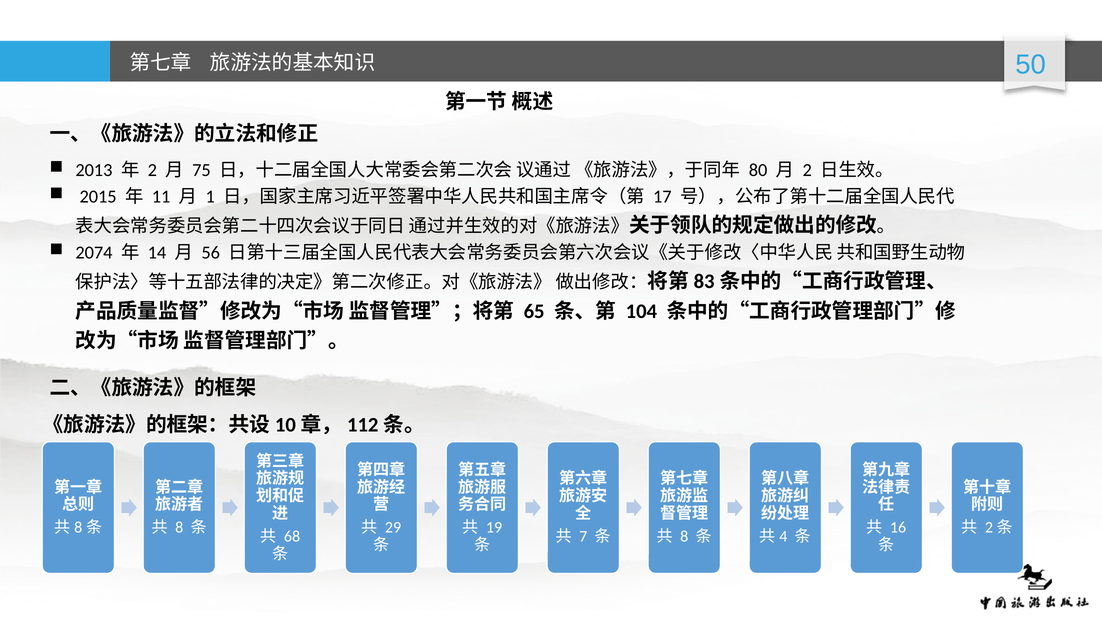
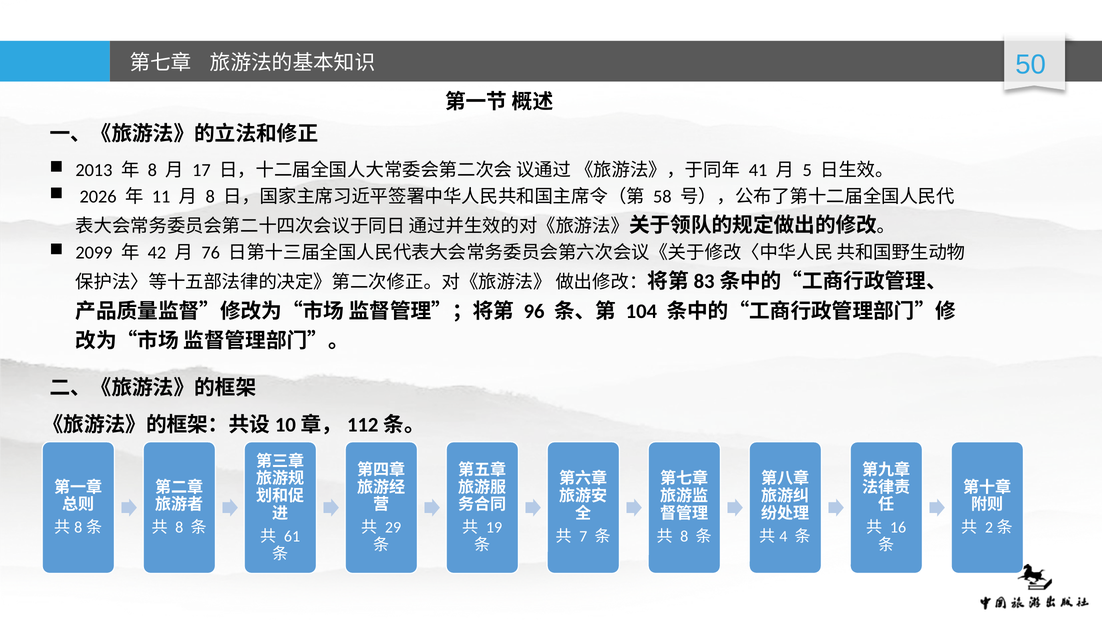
2: 2 -> 8 (152, 170)
75: 75 -> 17 (201, 170)
80: 80 -> 41 (758, 170)
2: 2 -> 5 (807, 170)
2015: 2015 -> 2026 (98, 197)
1: 1 -> 8 (210, 197)
17: 17 -> 58 (662, 197)
2074: 2074 -> 2099 (94, 253)
14: 14 -> 42 (157, 253)
56: 56 -> 76 (211, 253)
65: 65 -> 96 (534, 311)
68: 68 -> 61 (292, 536)
